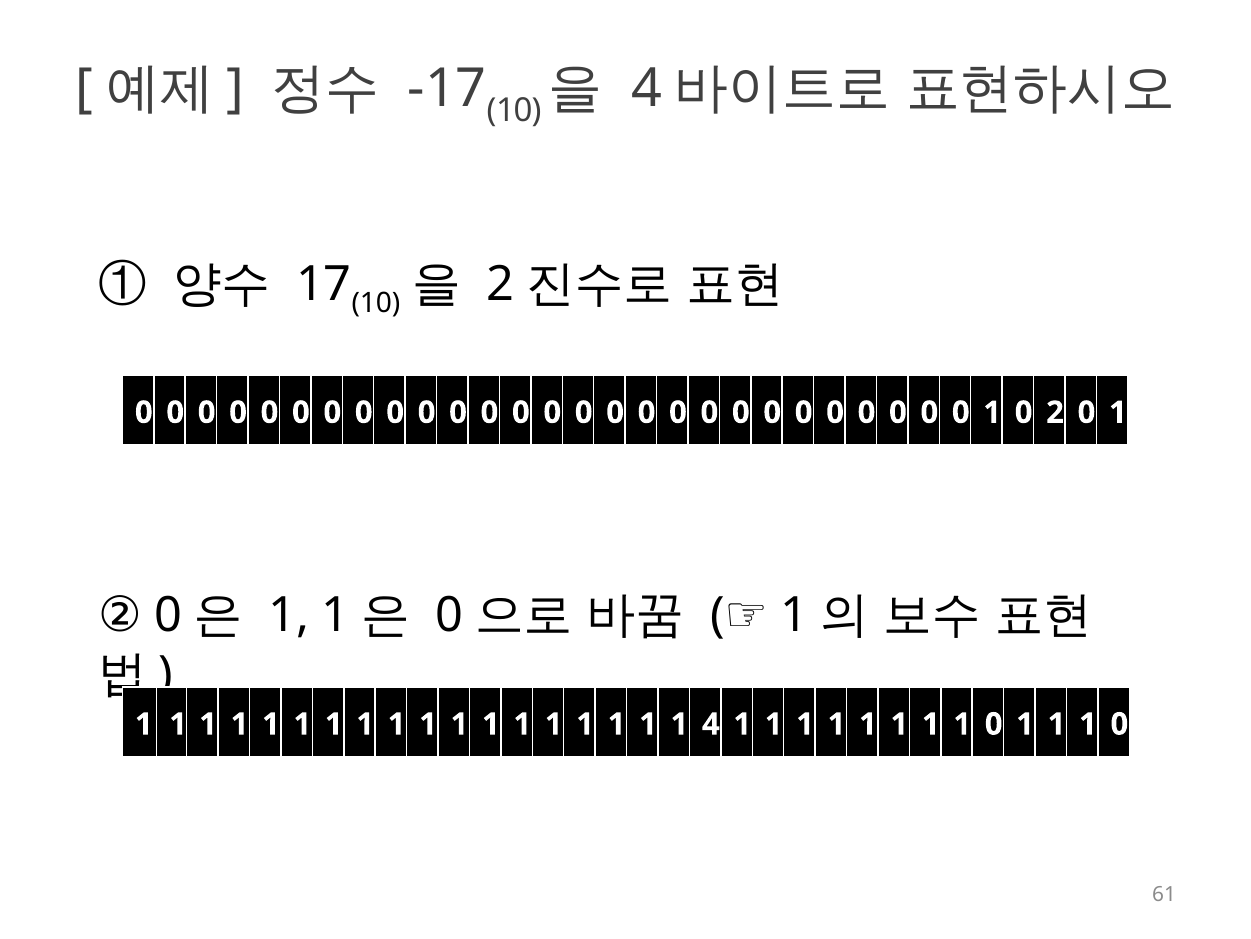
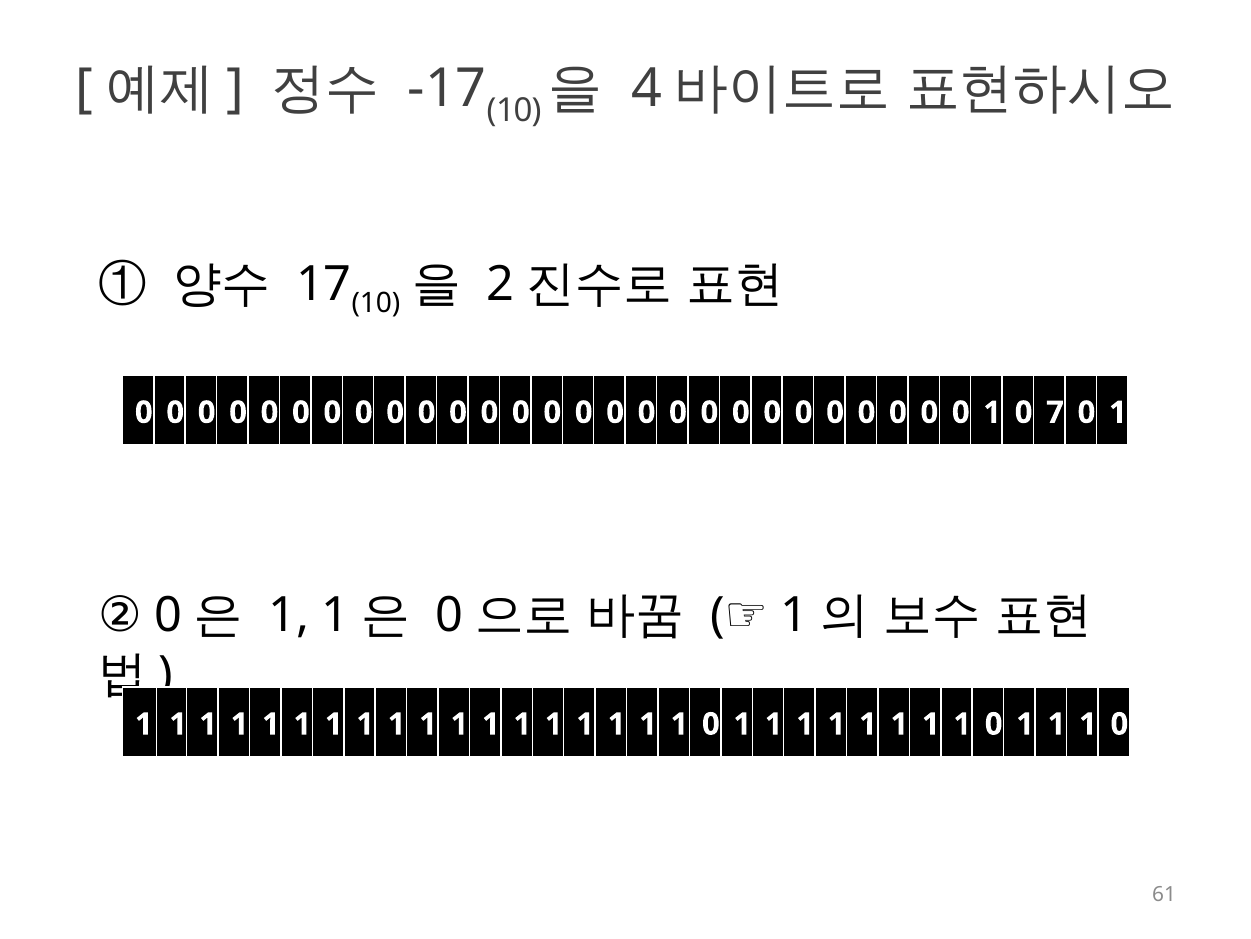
0 2: 2 -> 7 (1055, 412)
4: 4 -> 0 (711, 724)
